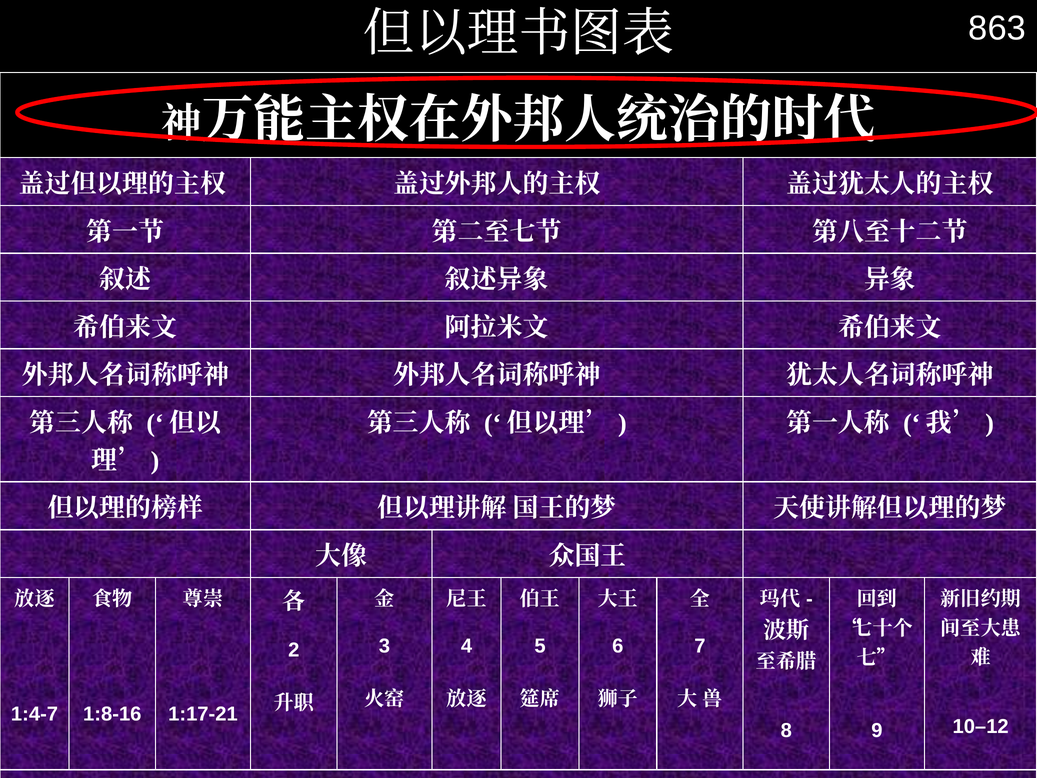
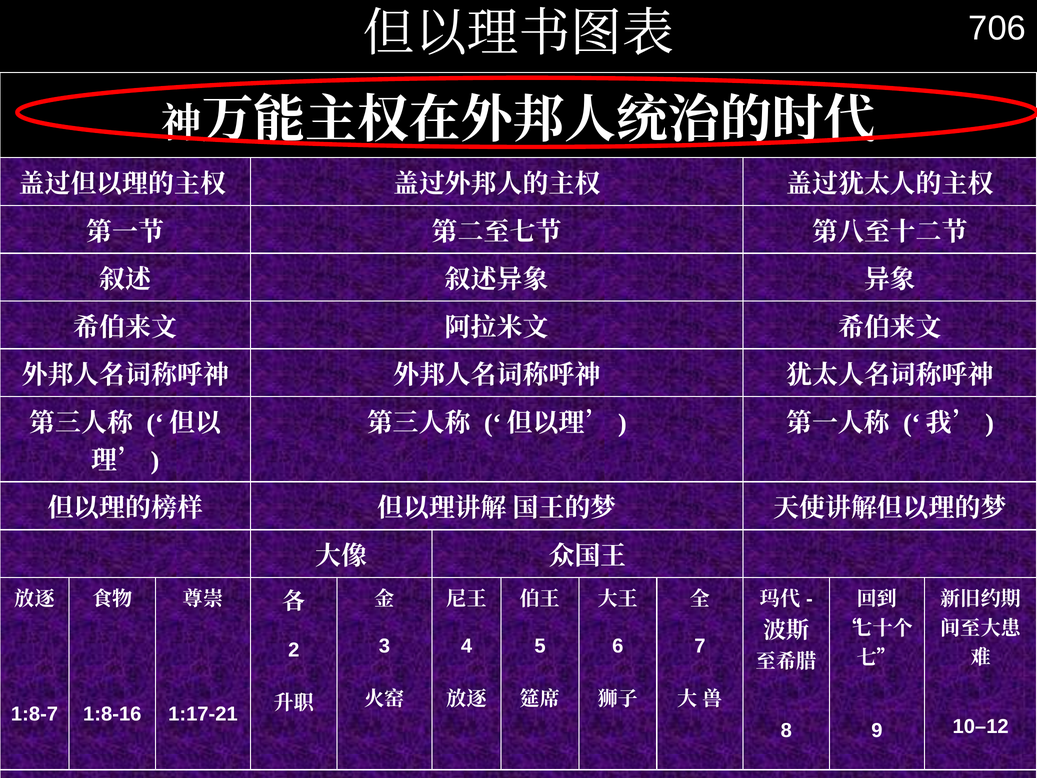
863: 863 -> 706 (997, 28)
1:4-7: 1:4-7 -> 1:8-7 (35, 714)
